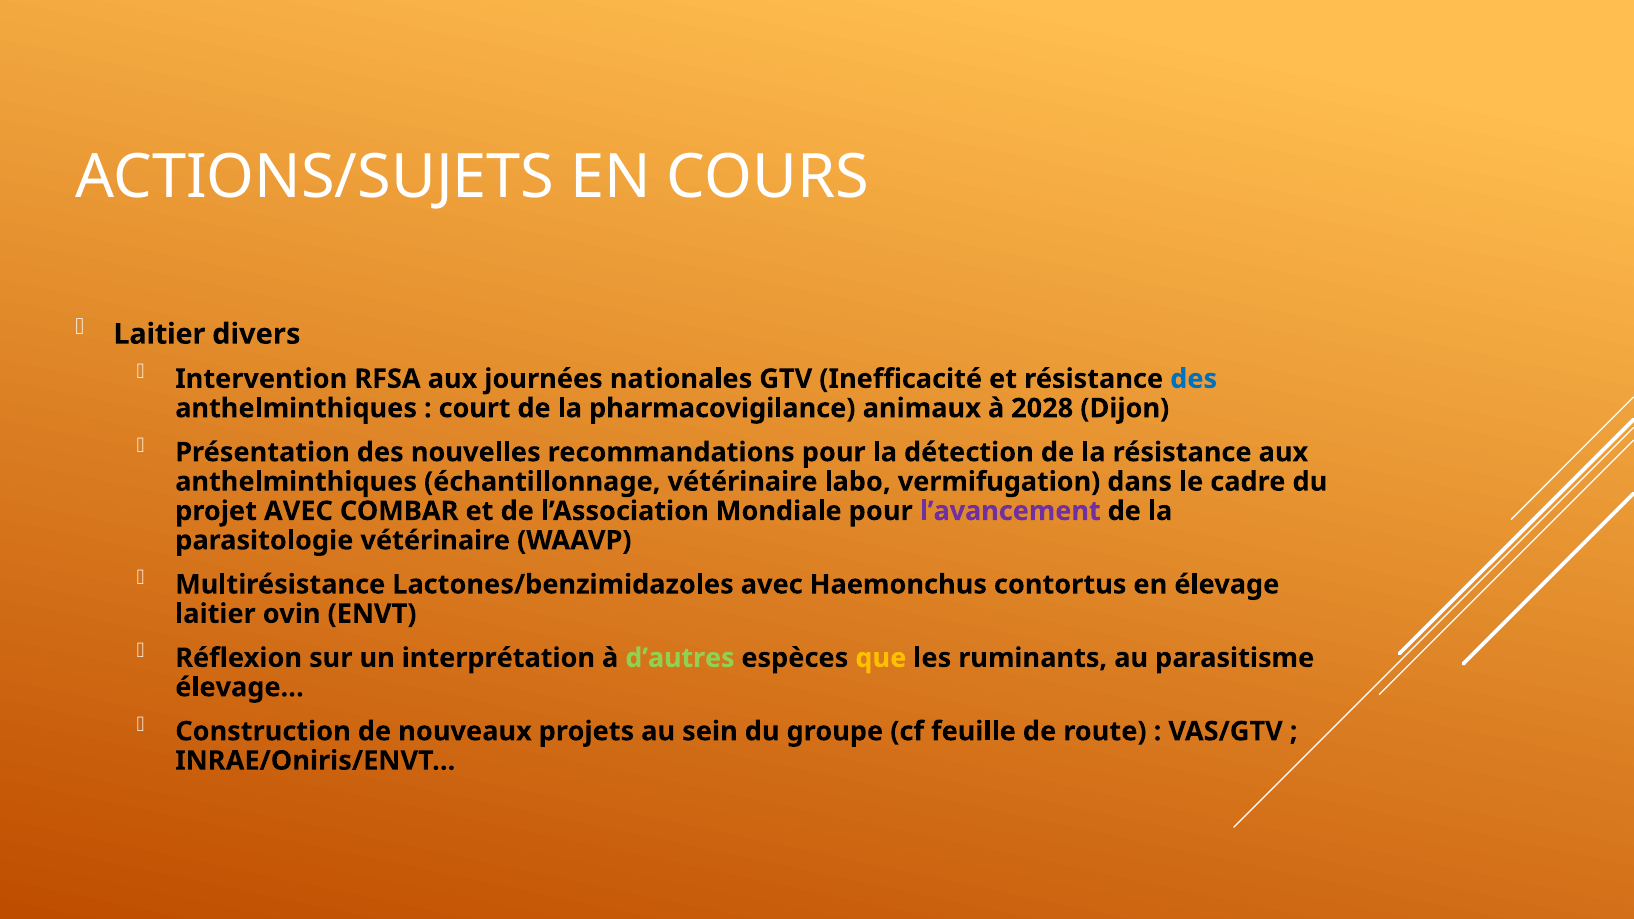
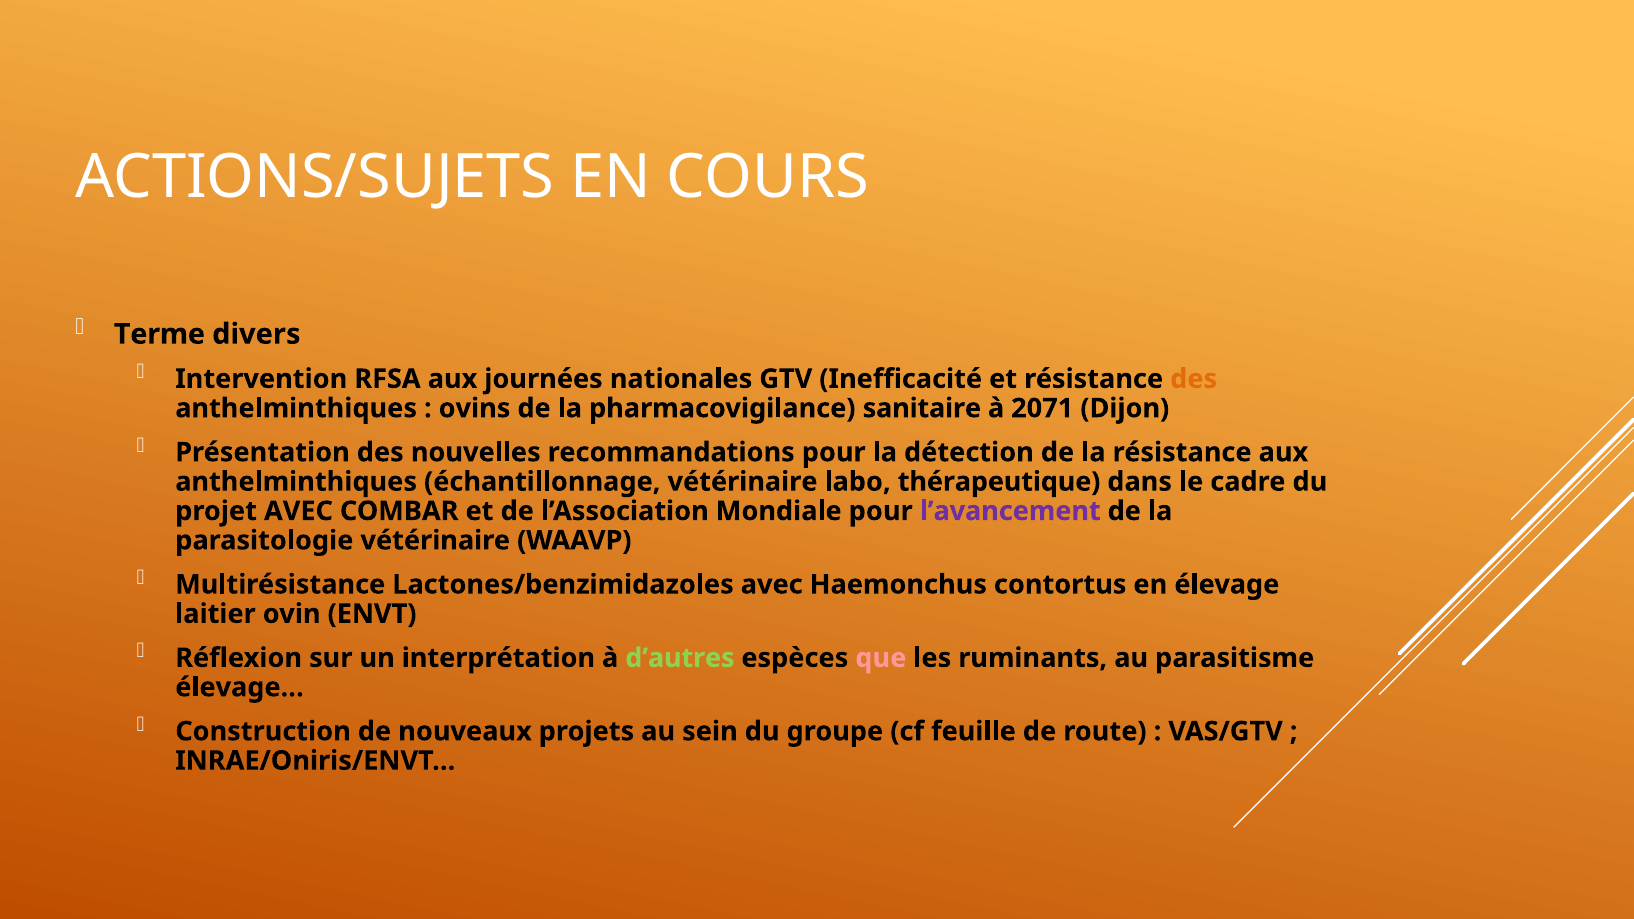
Laitier: Laitier -> Terme (159, 334)
des colour: blue -> orange (1194, 379)
court: court -> ovins (475, 408)
animaux: animaux -> sanitaire (922, 408)
2028: 2028 -> 2071 (1042, 408)
vermifugation: vermifugation -> thérapeutique (999, 482)
que colour: yellow -> pink (881, 658)
